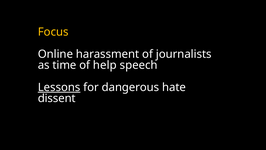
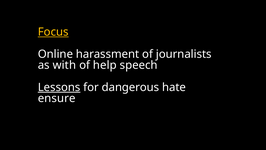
Focus underline: none -> present (53, 32)
time: time -> with (64, 65)
dissent: dissent -> ensure (57, 98)
